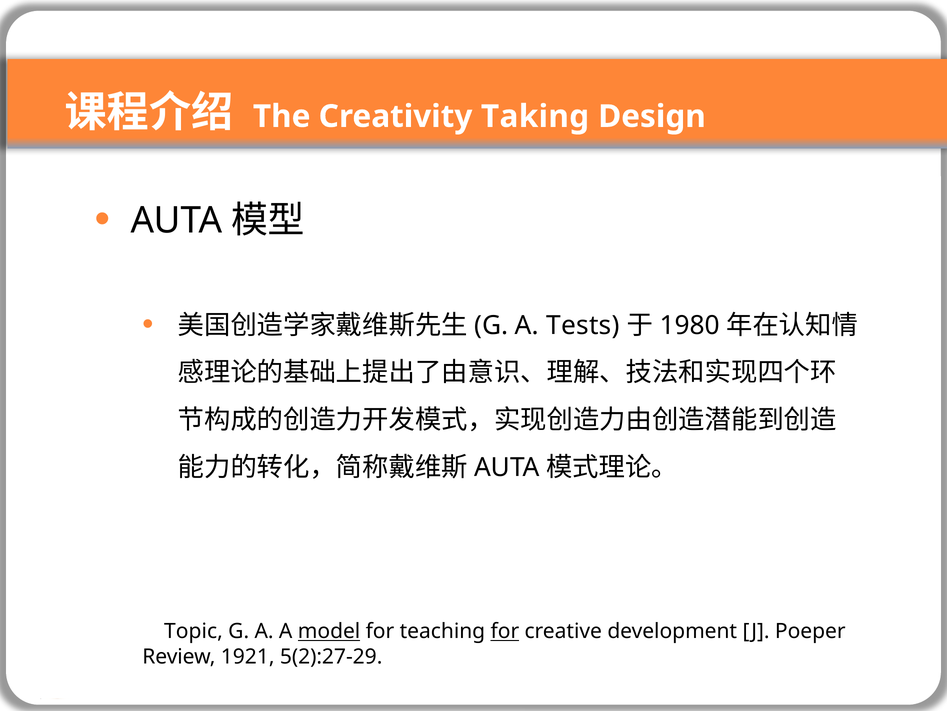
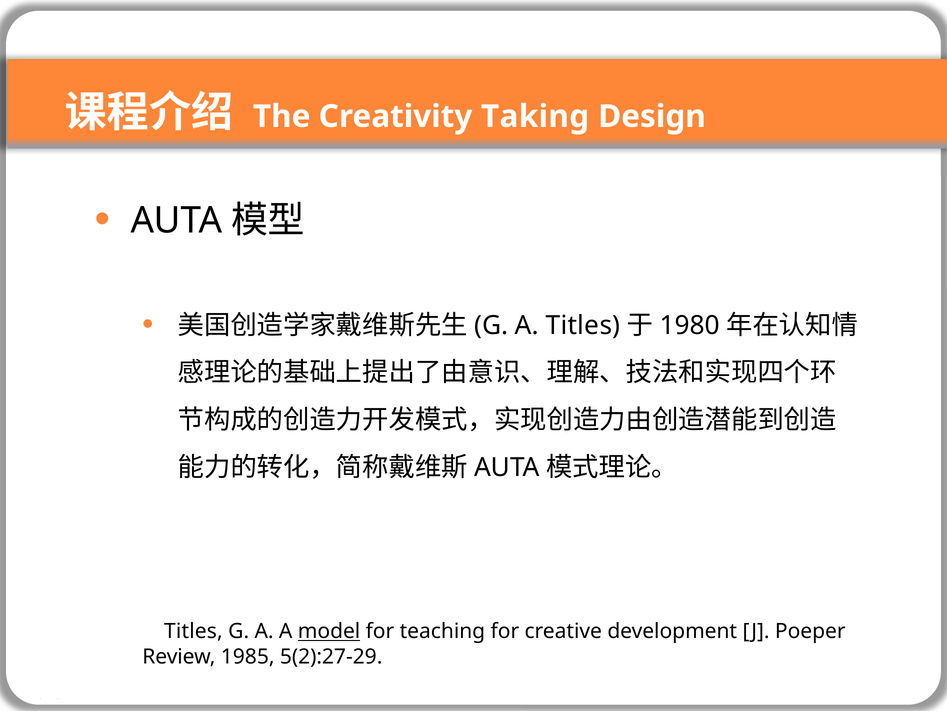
A Tests: Tests -> Titles (583, 325)
Topic: Topic -> Titles (193, 631)
for underline: present -> none (505, 631)
1921: 1921 -> 1985 (248, 656)
